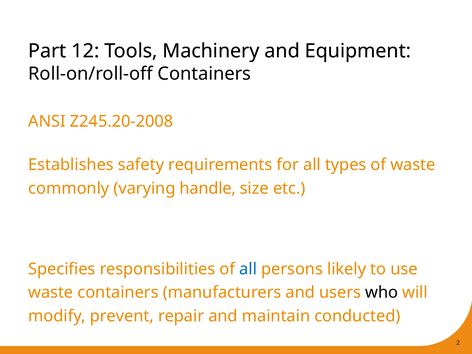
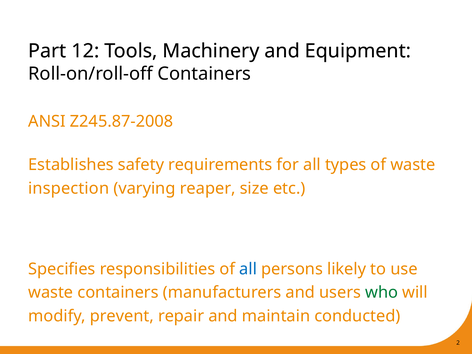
Z245.20-2008: Z245.20-2008 -> Z245.87-2008 (122, 121)
commonly: commonly -> inspection (69, 188)
handle: handle -> reaper (208, 188)
who colour: black -> green (382, 293)
